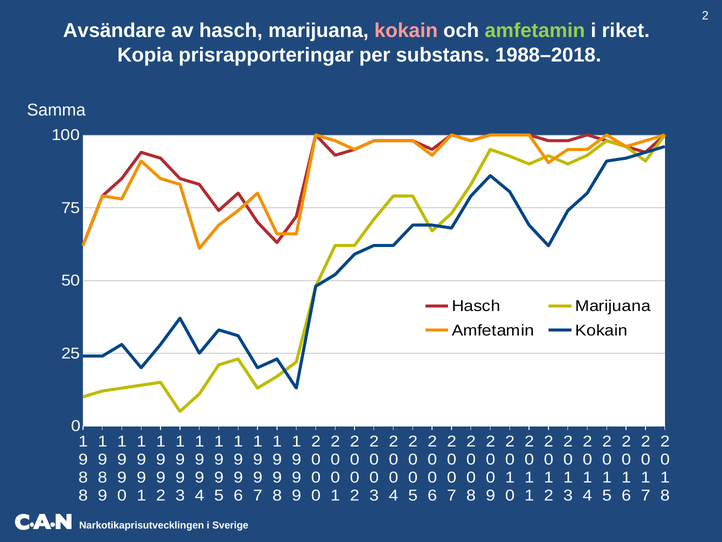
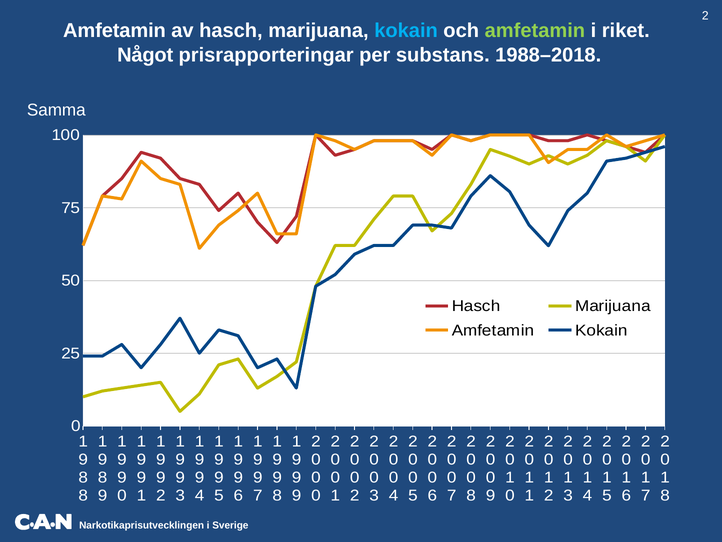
Avsändare: Avsändare -> Amfetamin (114, 31)
kokain colour: pink -> light blue (406, 31)
Kopia: Kopia -> Något (145, 55)
